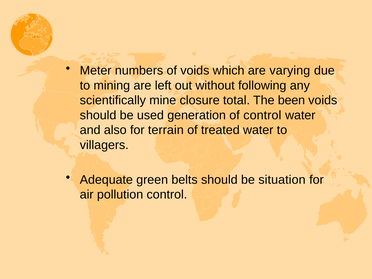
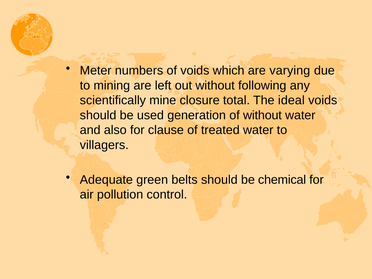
been: been -> ideal (291, 100)
of control: control -> without (262, 115)
terrain: terrain -> clause (166, 130)
situation: situation -> chemical (282, 180)
